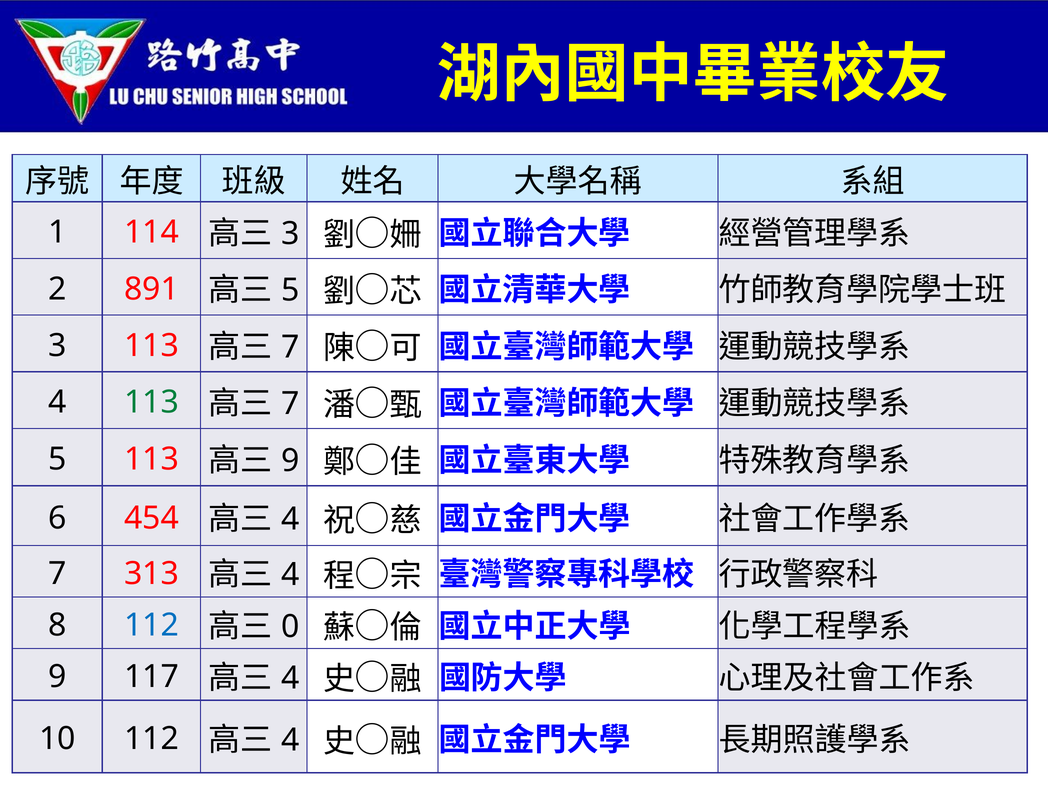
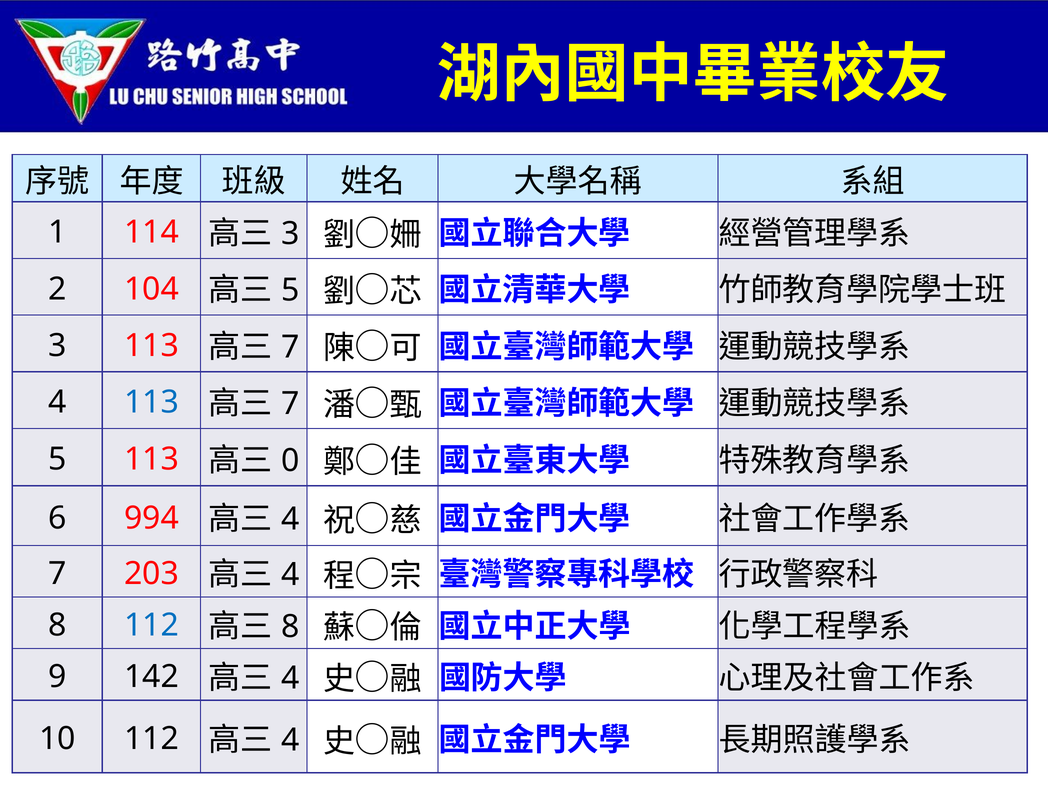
891: 891 -> 104 (151, 289)
113 colour: green -> blue (151, 402)
9: 9 -> 0 (290, 461)
454: 454 -> 994 (151, 518)
313: 313 -> 203 (151, 574)
0: 0 -> 8 (290, 626)
117: 117 -> 142 (151, 677)
